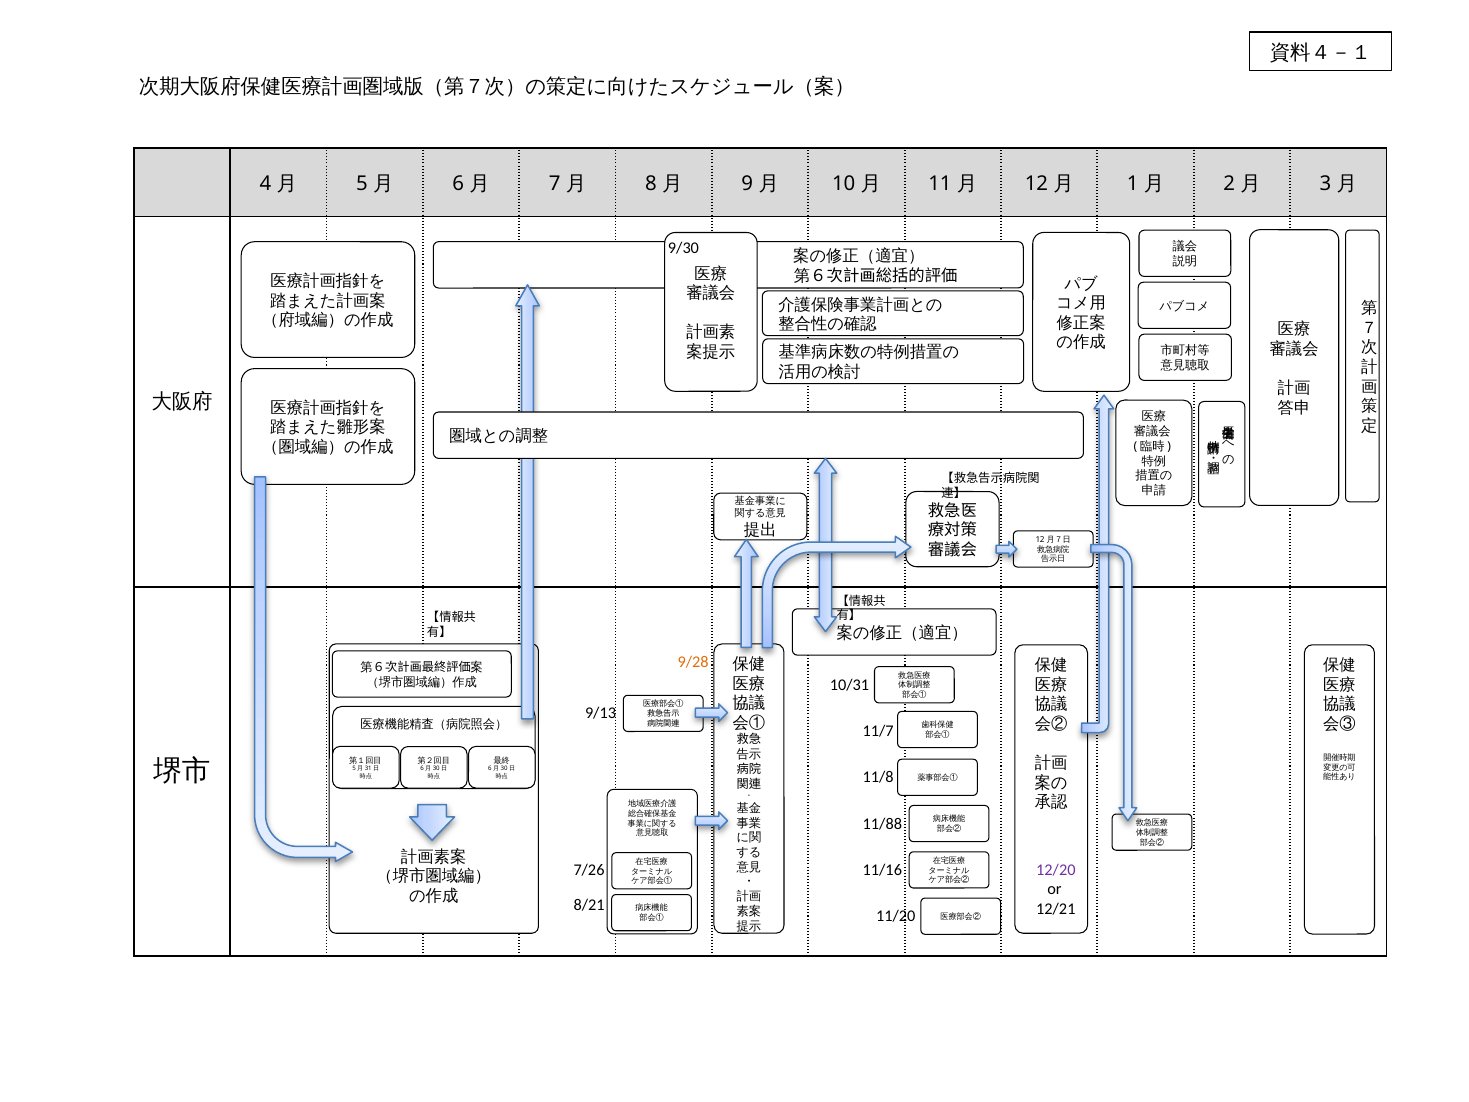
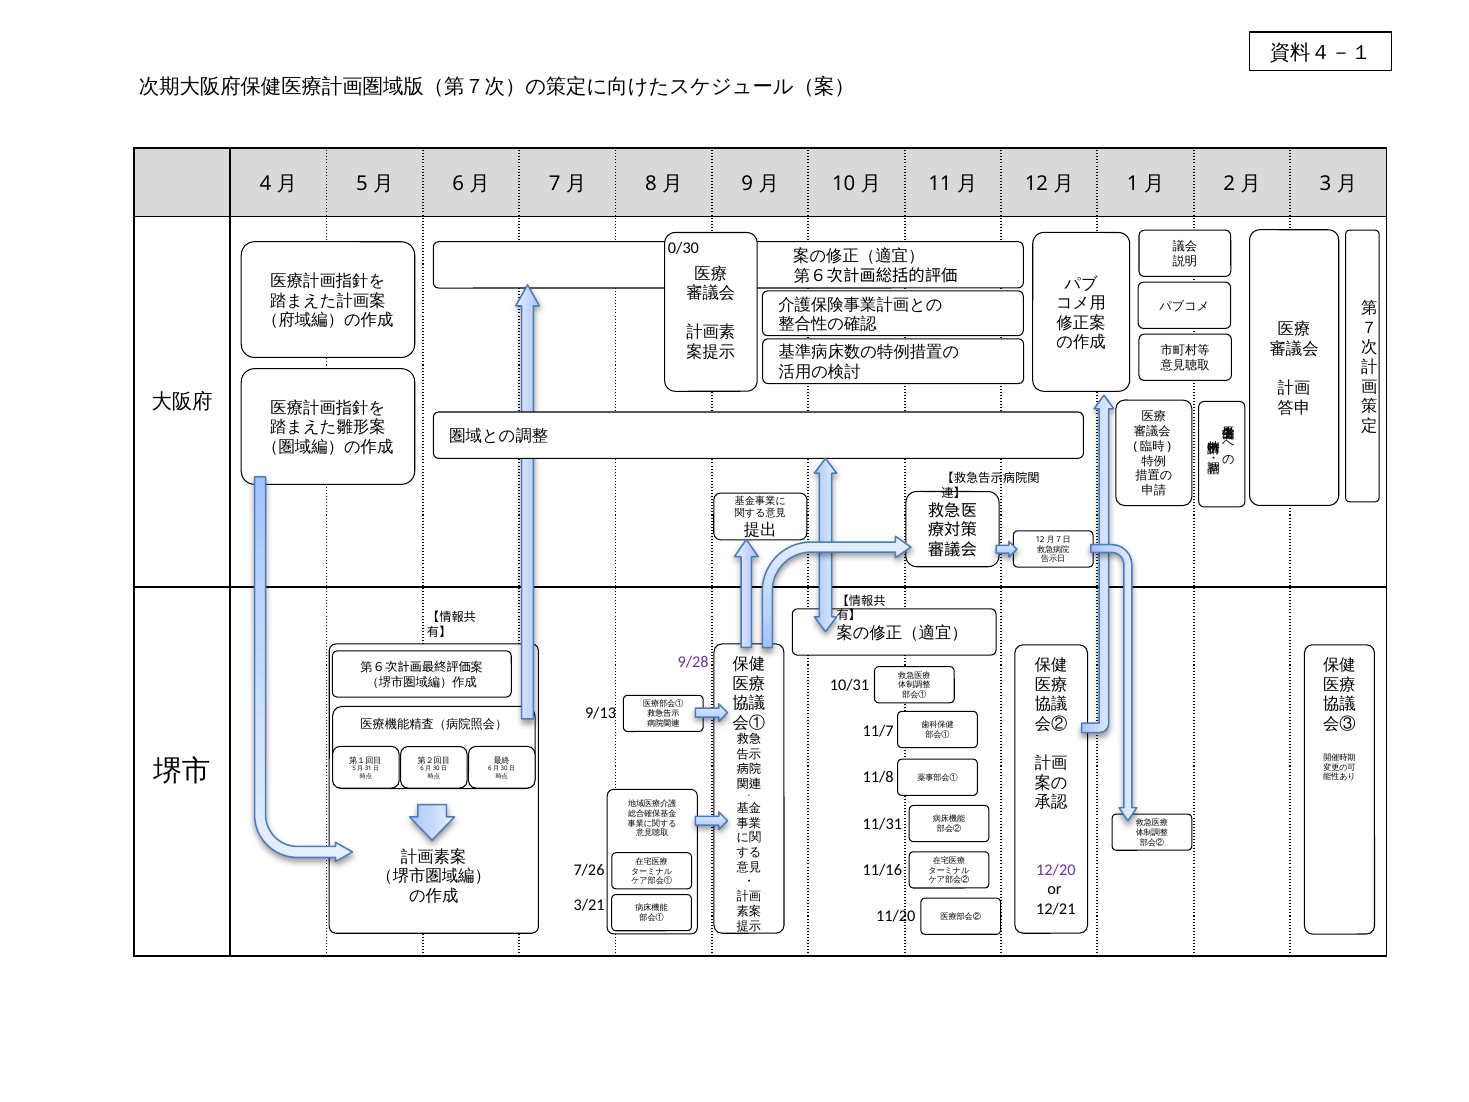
9/30: 9/30 -> 0/30 (683, 248)
9/28 colour: orange -> purple (693, 662)
11/88: 11/88 -> 11/31 (882, 823)
8/21: 8/21 -> 3/21 (589, 904)
